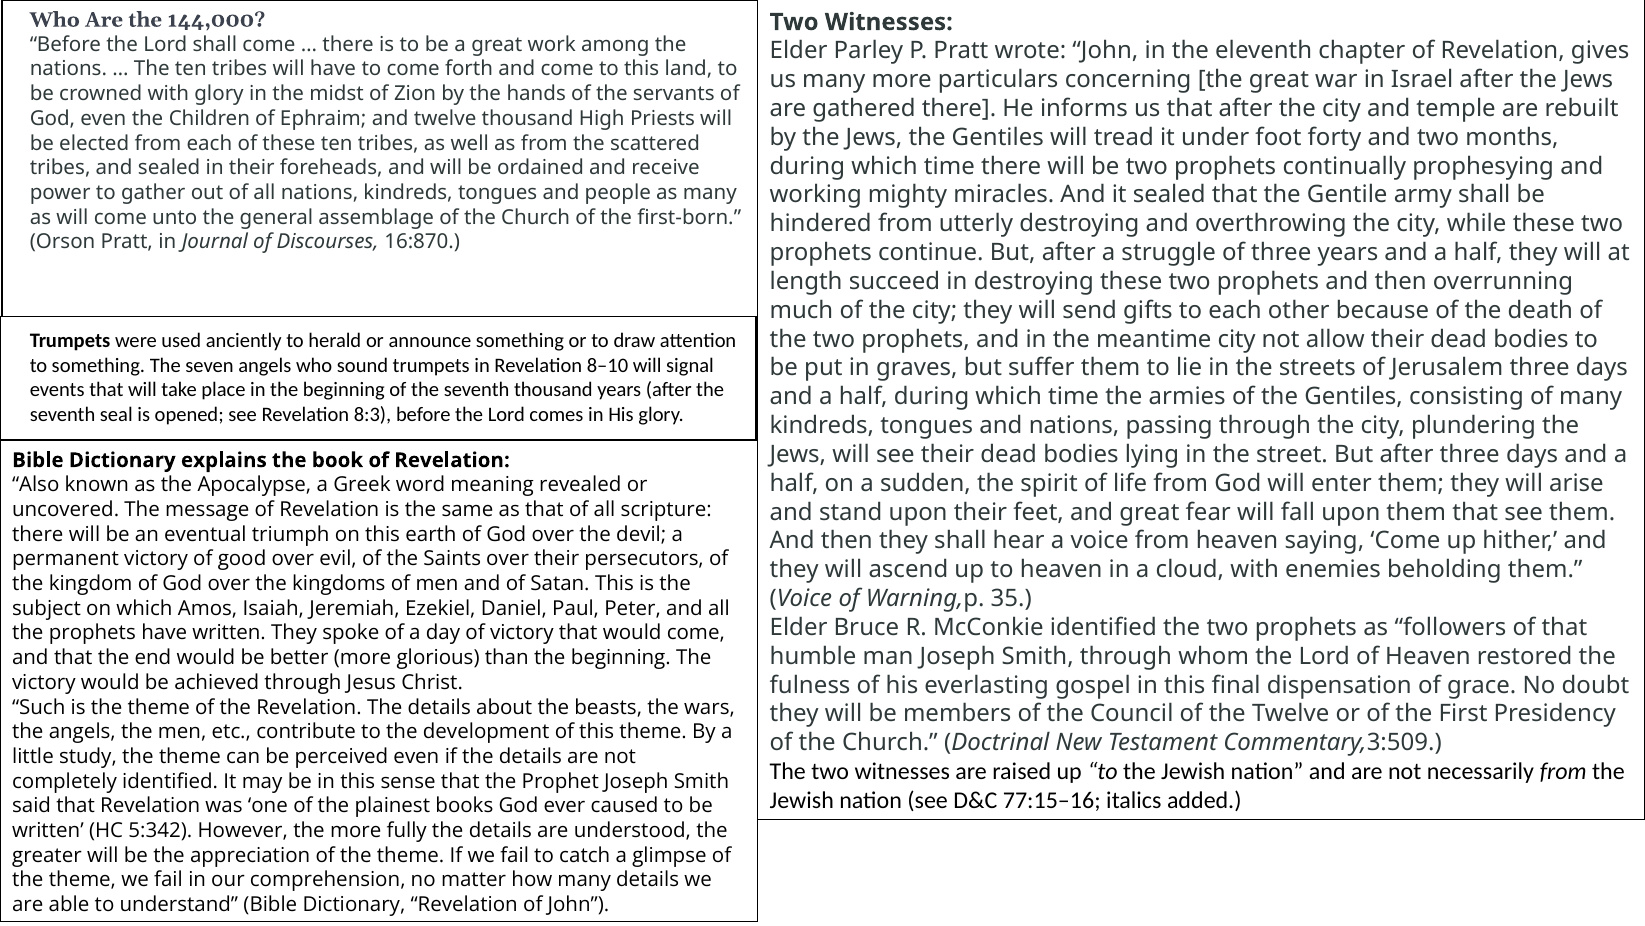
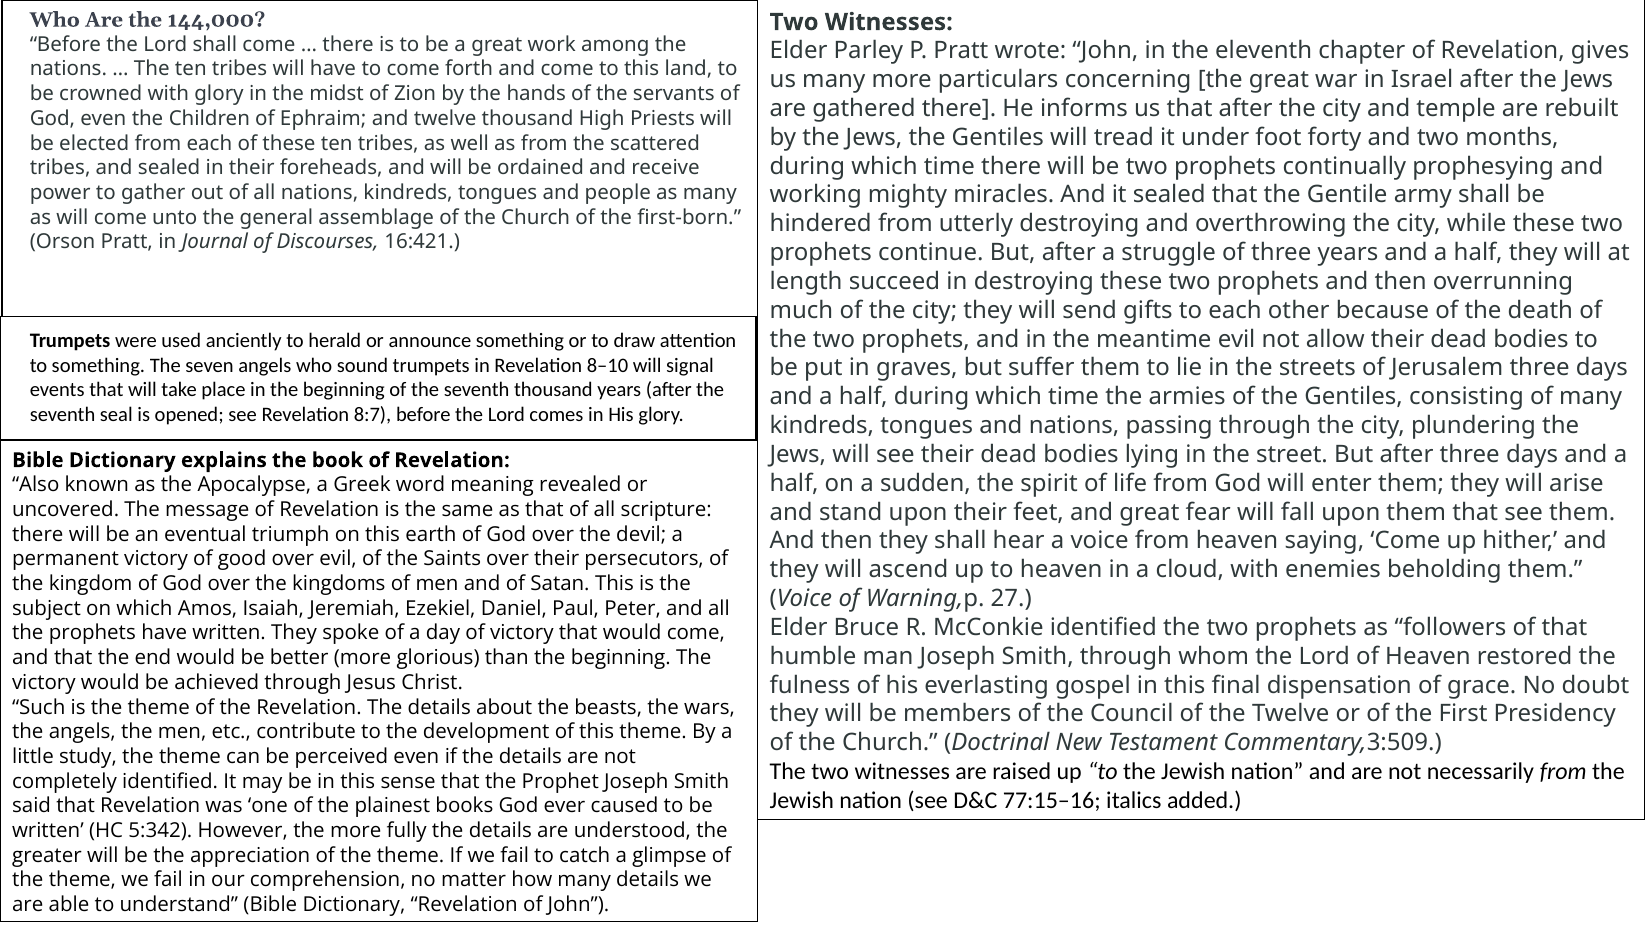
16:870: 16:870 -> 16:421 (422, 242)
meantime city: city -> evil (1237, 339)
8:3: 8:3 -> 8:7 (373, 415)
35: 35 -> 27 (1011, 598)
